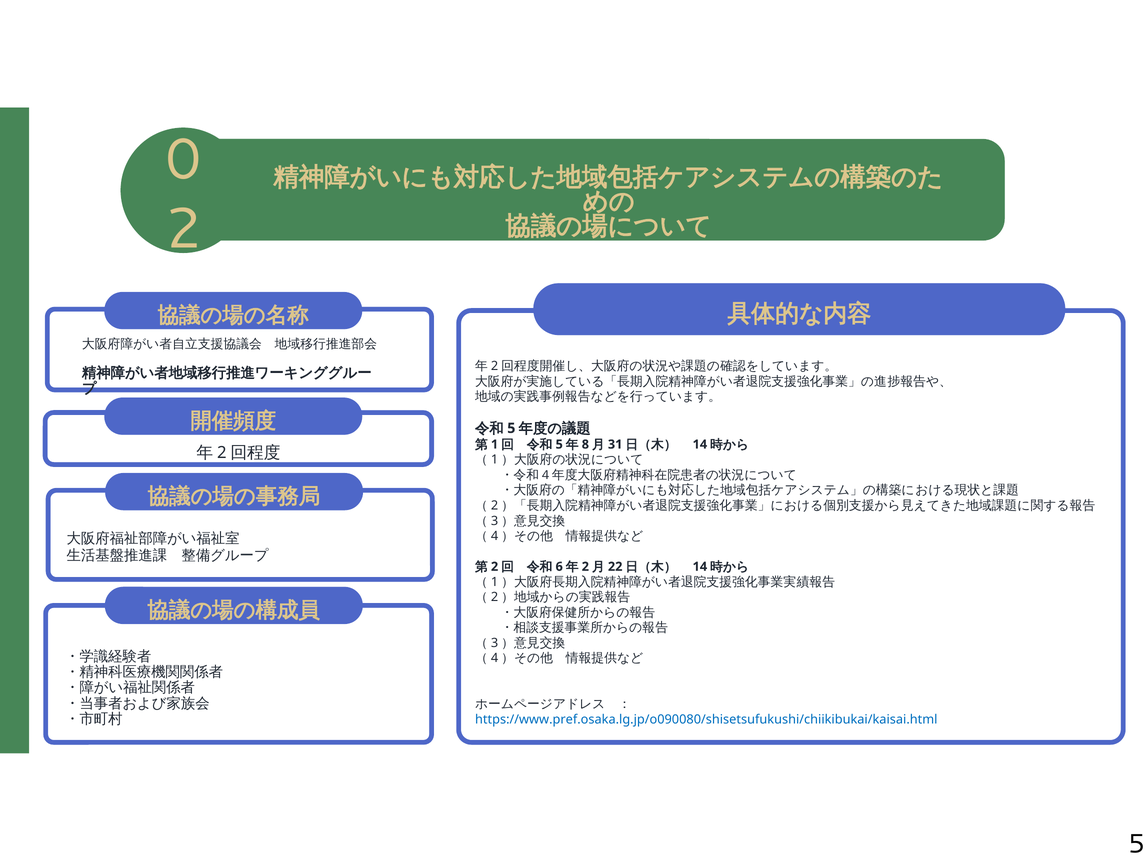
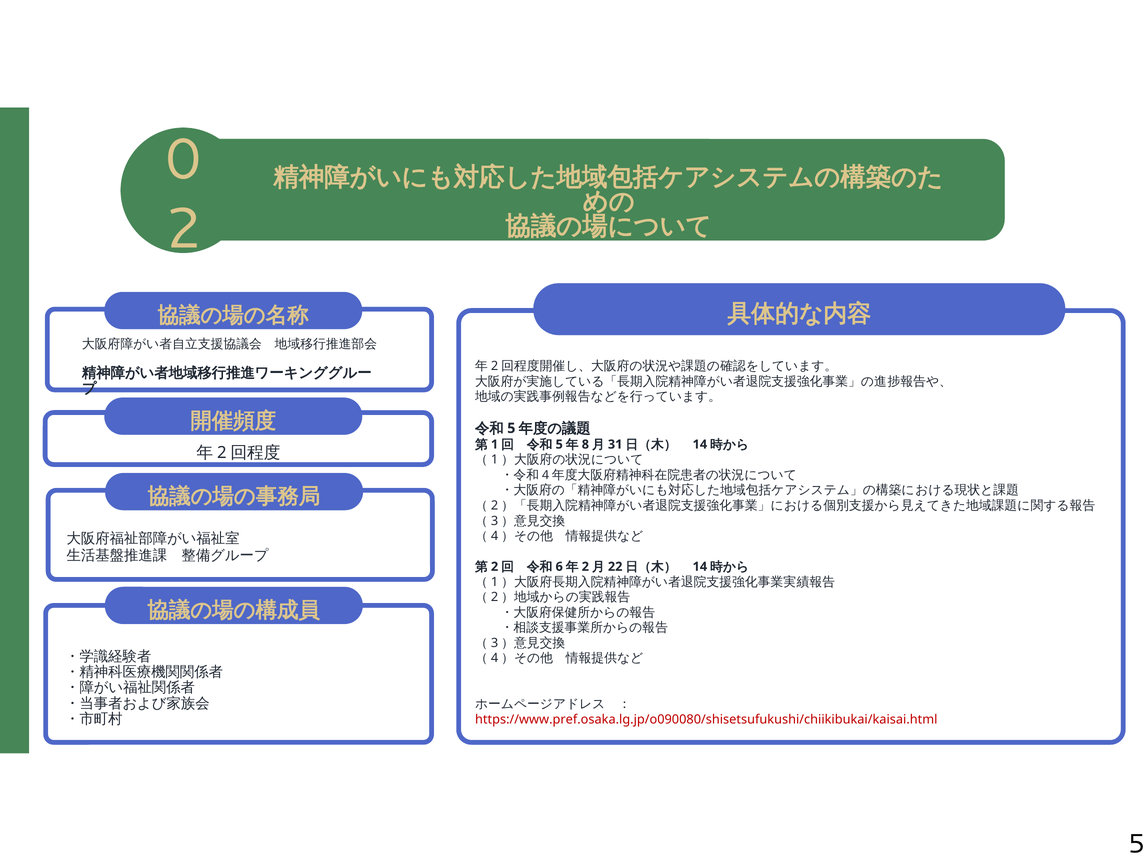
https://www.pref.osaka.lg.jp/o090080/shisetsufukushi/chiikibukai/kaisai.html colour: blue -> red (706, 719)
